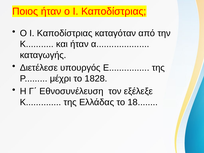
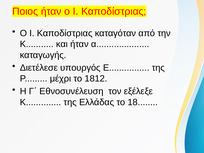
1828: 1828 -> 1812 (96, 79)
